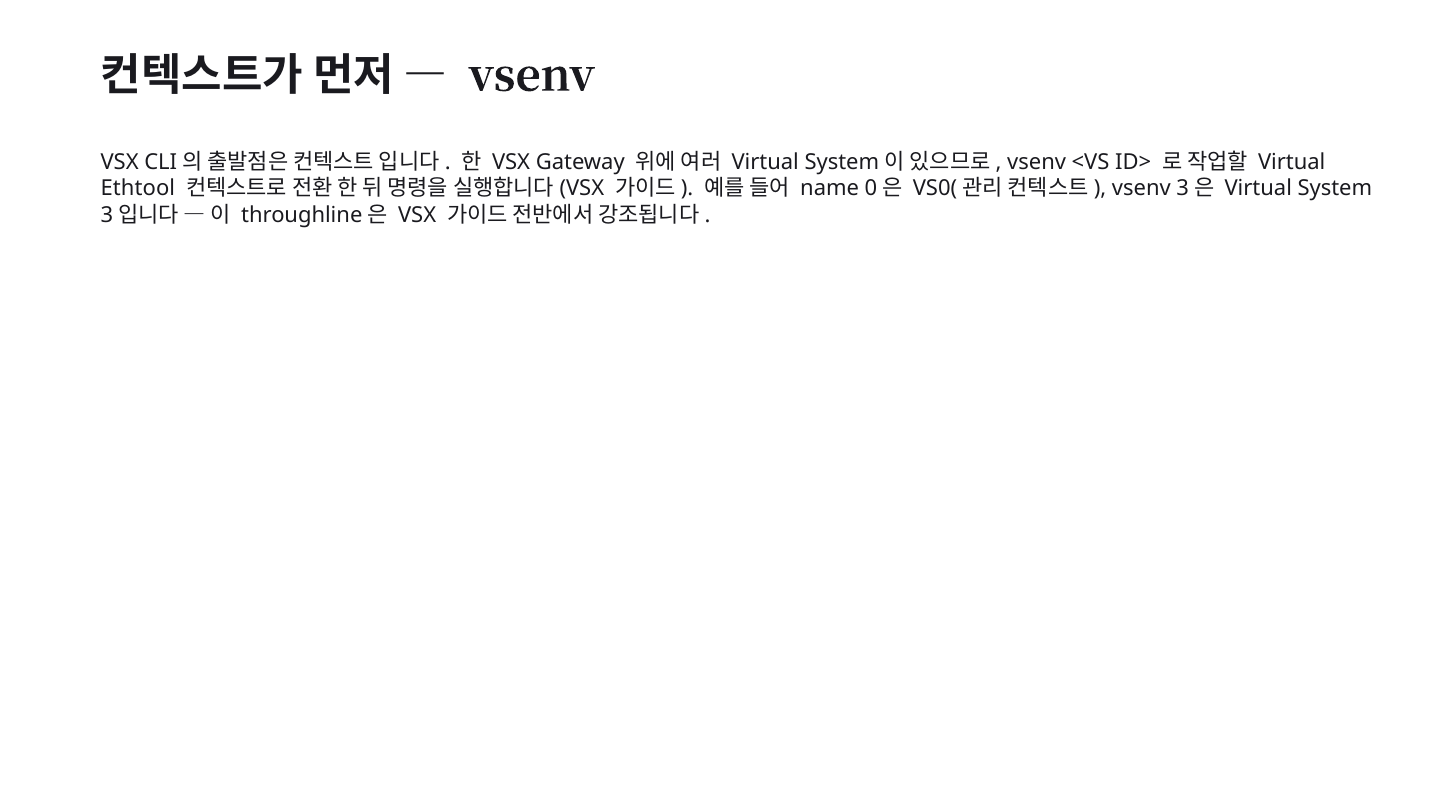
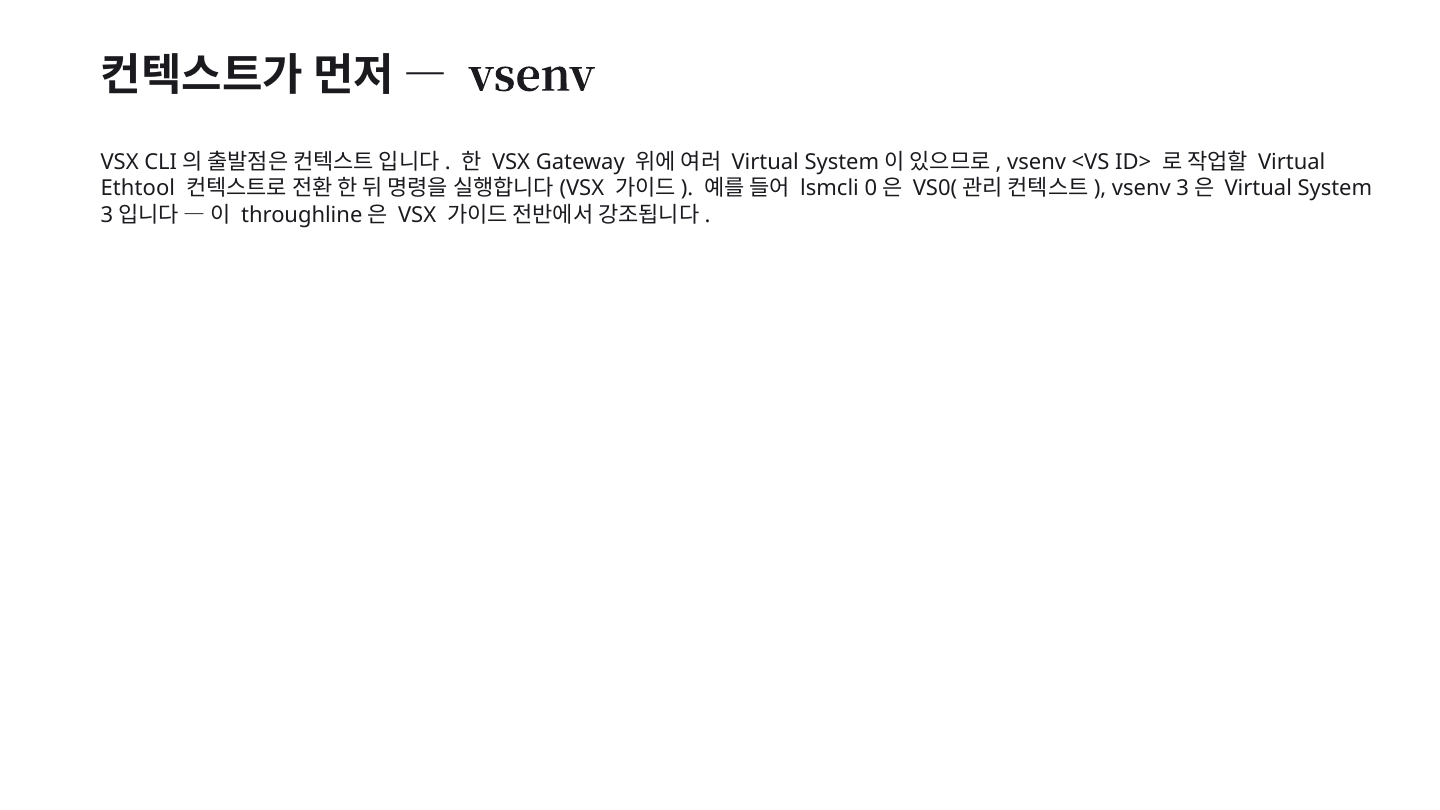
name: name -> lsmcli (830, 189)
